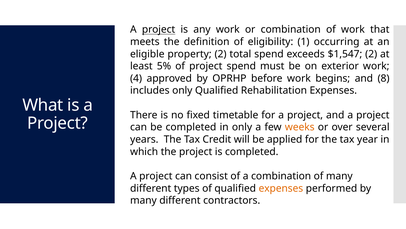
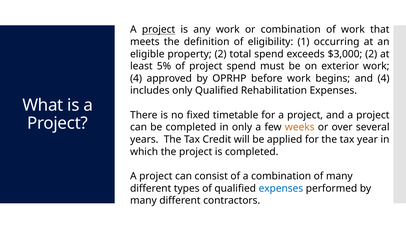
$1,547: $1,547 -> $3,000 (345, 54)
and 8: 8 -> 4 (384, 78)
expenses colour: orange -> blue (281, 188)
